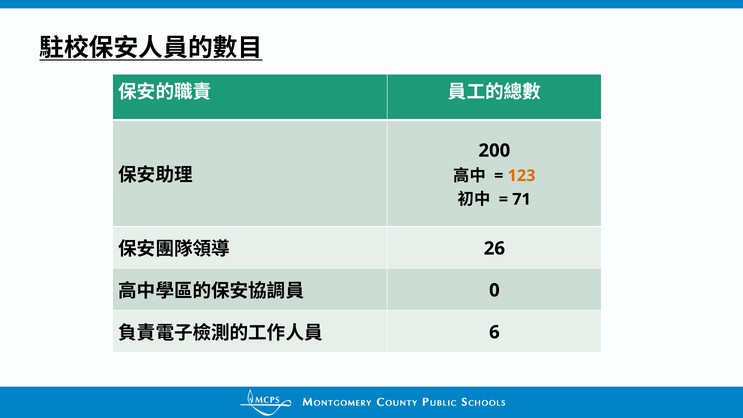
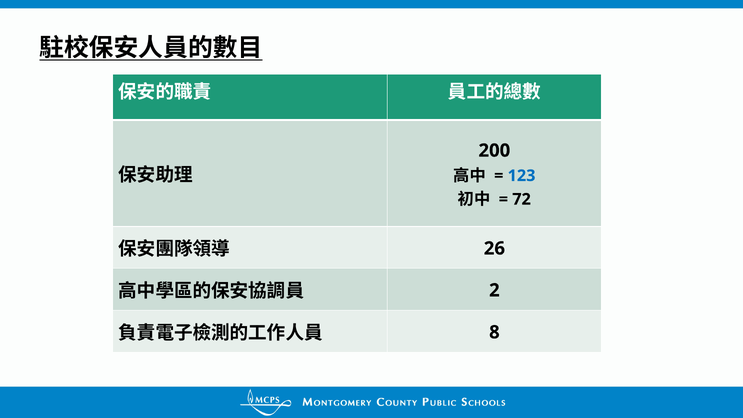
123 colour: orange -> blue (522, 176)
71: 71 -> 72 (522, 199)
0: 0 -> 2 (494, 290)
6: 6 -> 8 (494, 332)
